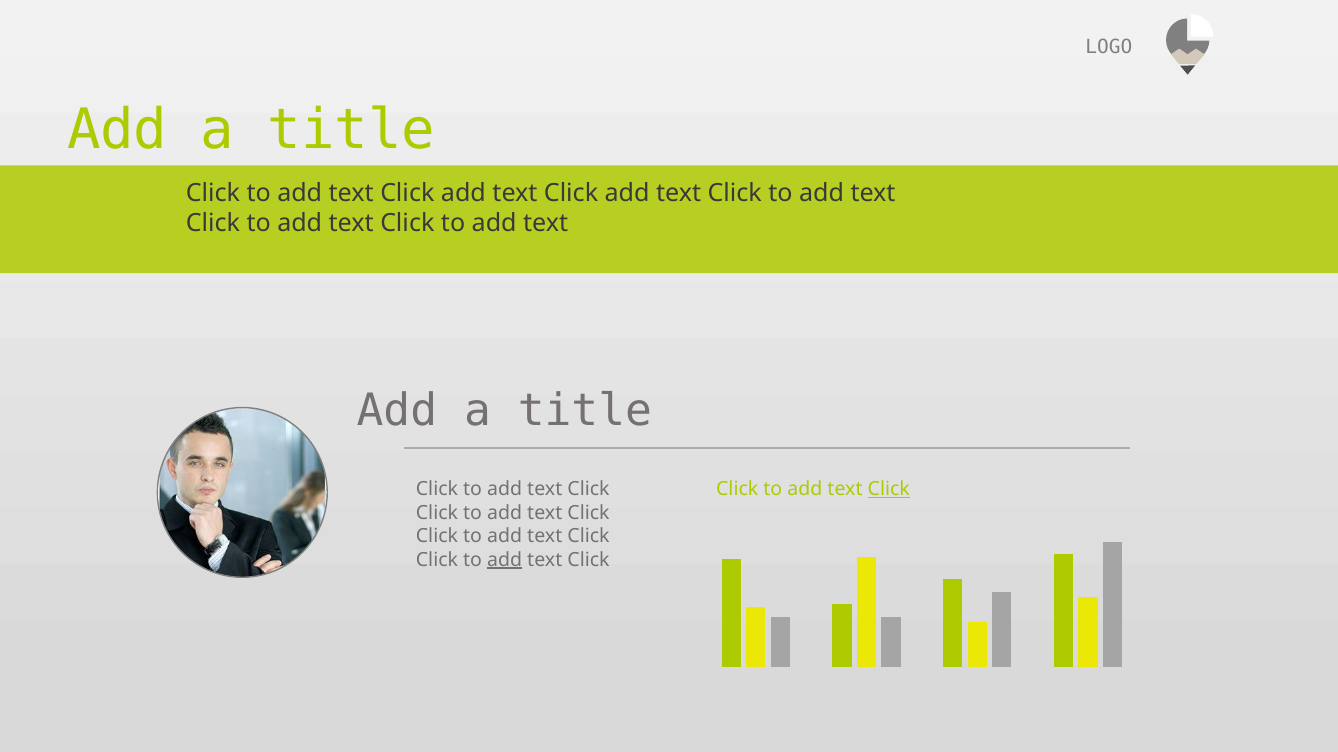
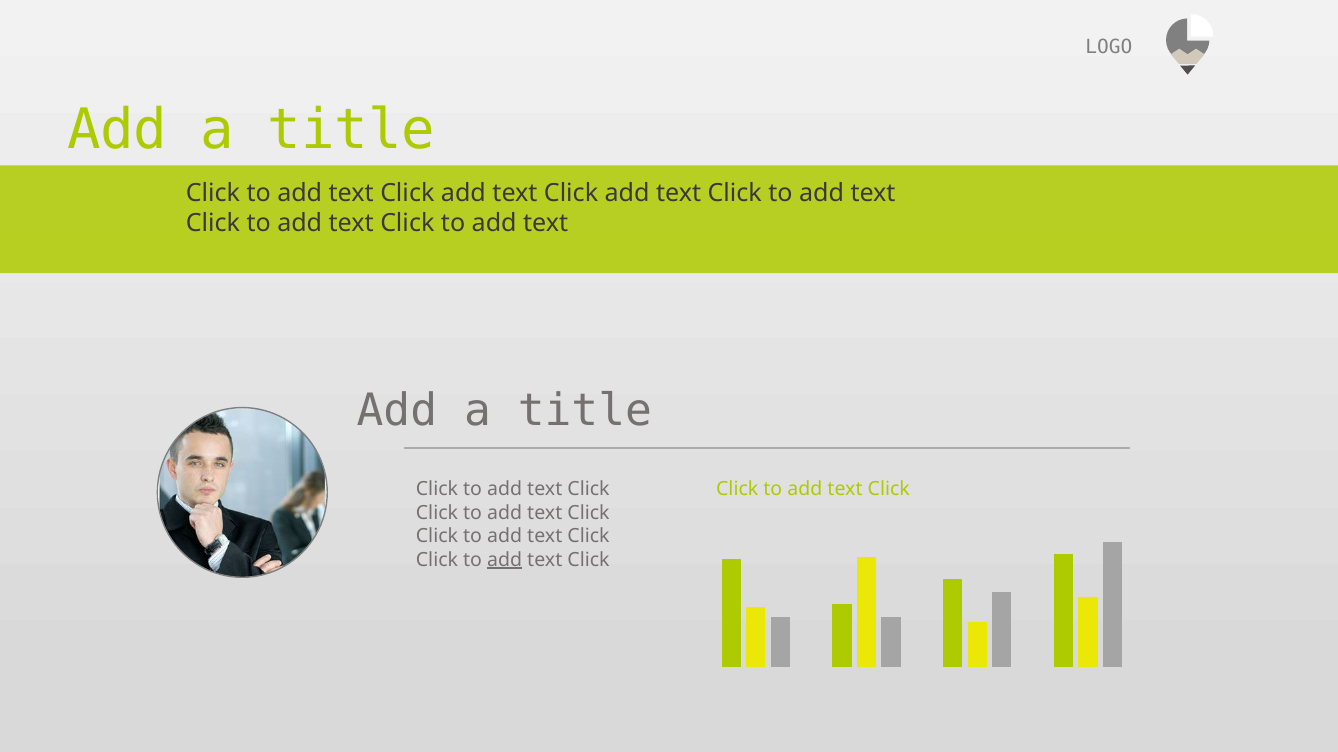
Click underline: present -> none (889, 490)
